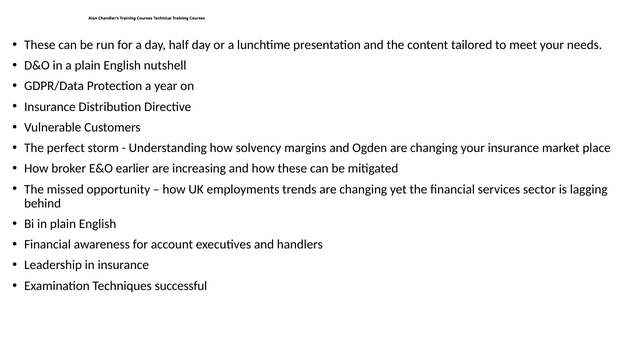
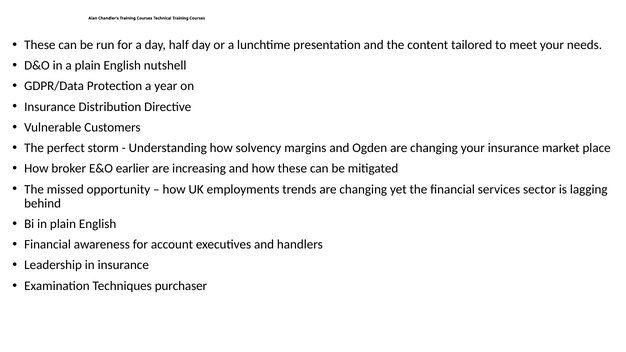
successful: successful -> purchaser (181, 286)
